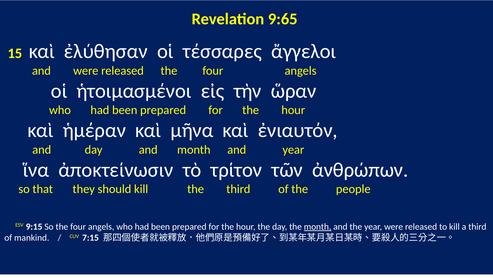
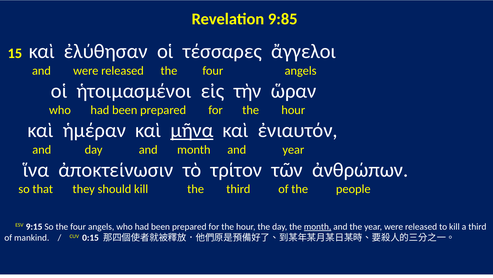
9:65: 9:65 -> 9:85 (283, 19)
μῆνα underline: none -> present (192, 131)
7:15: 7:15 -> 0:15 (91, 238)
